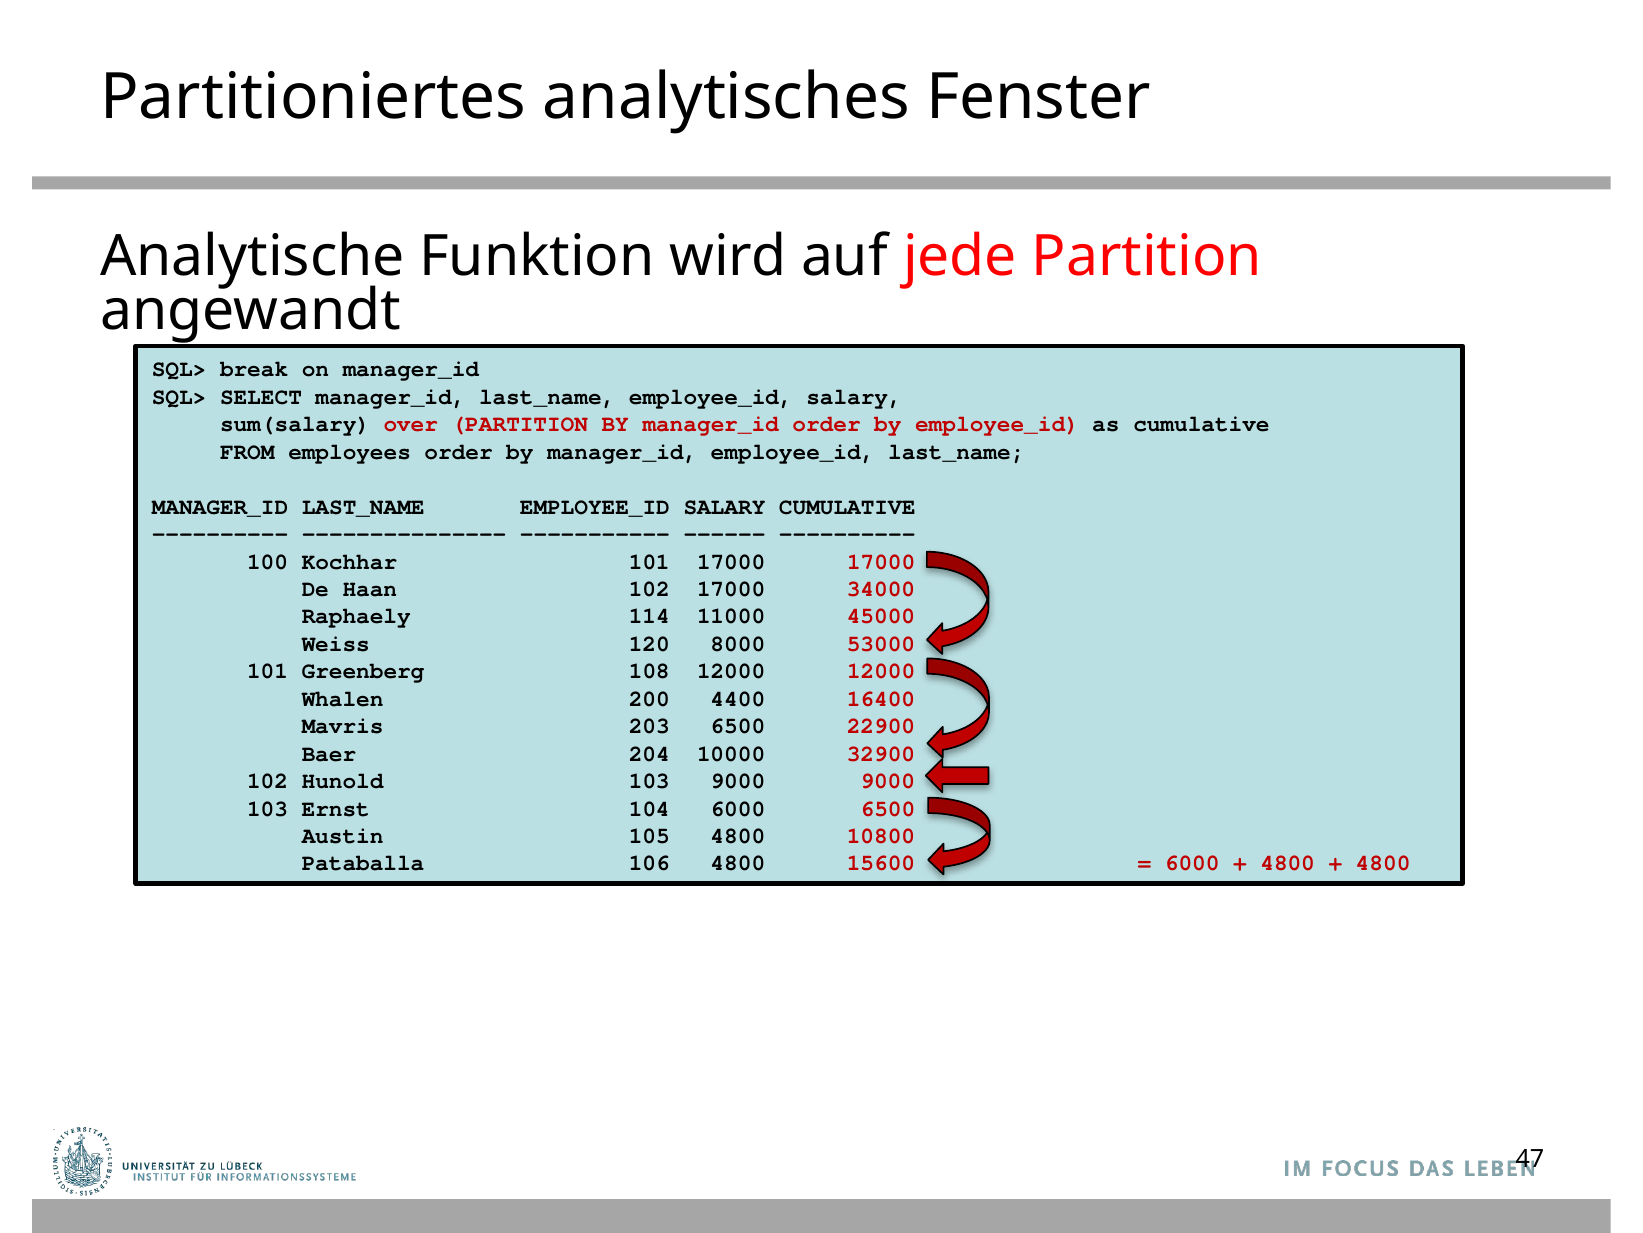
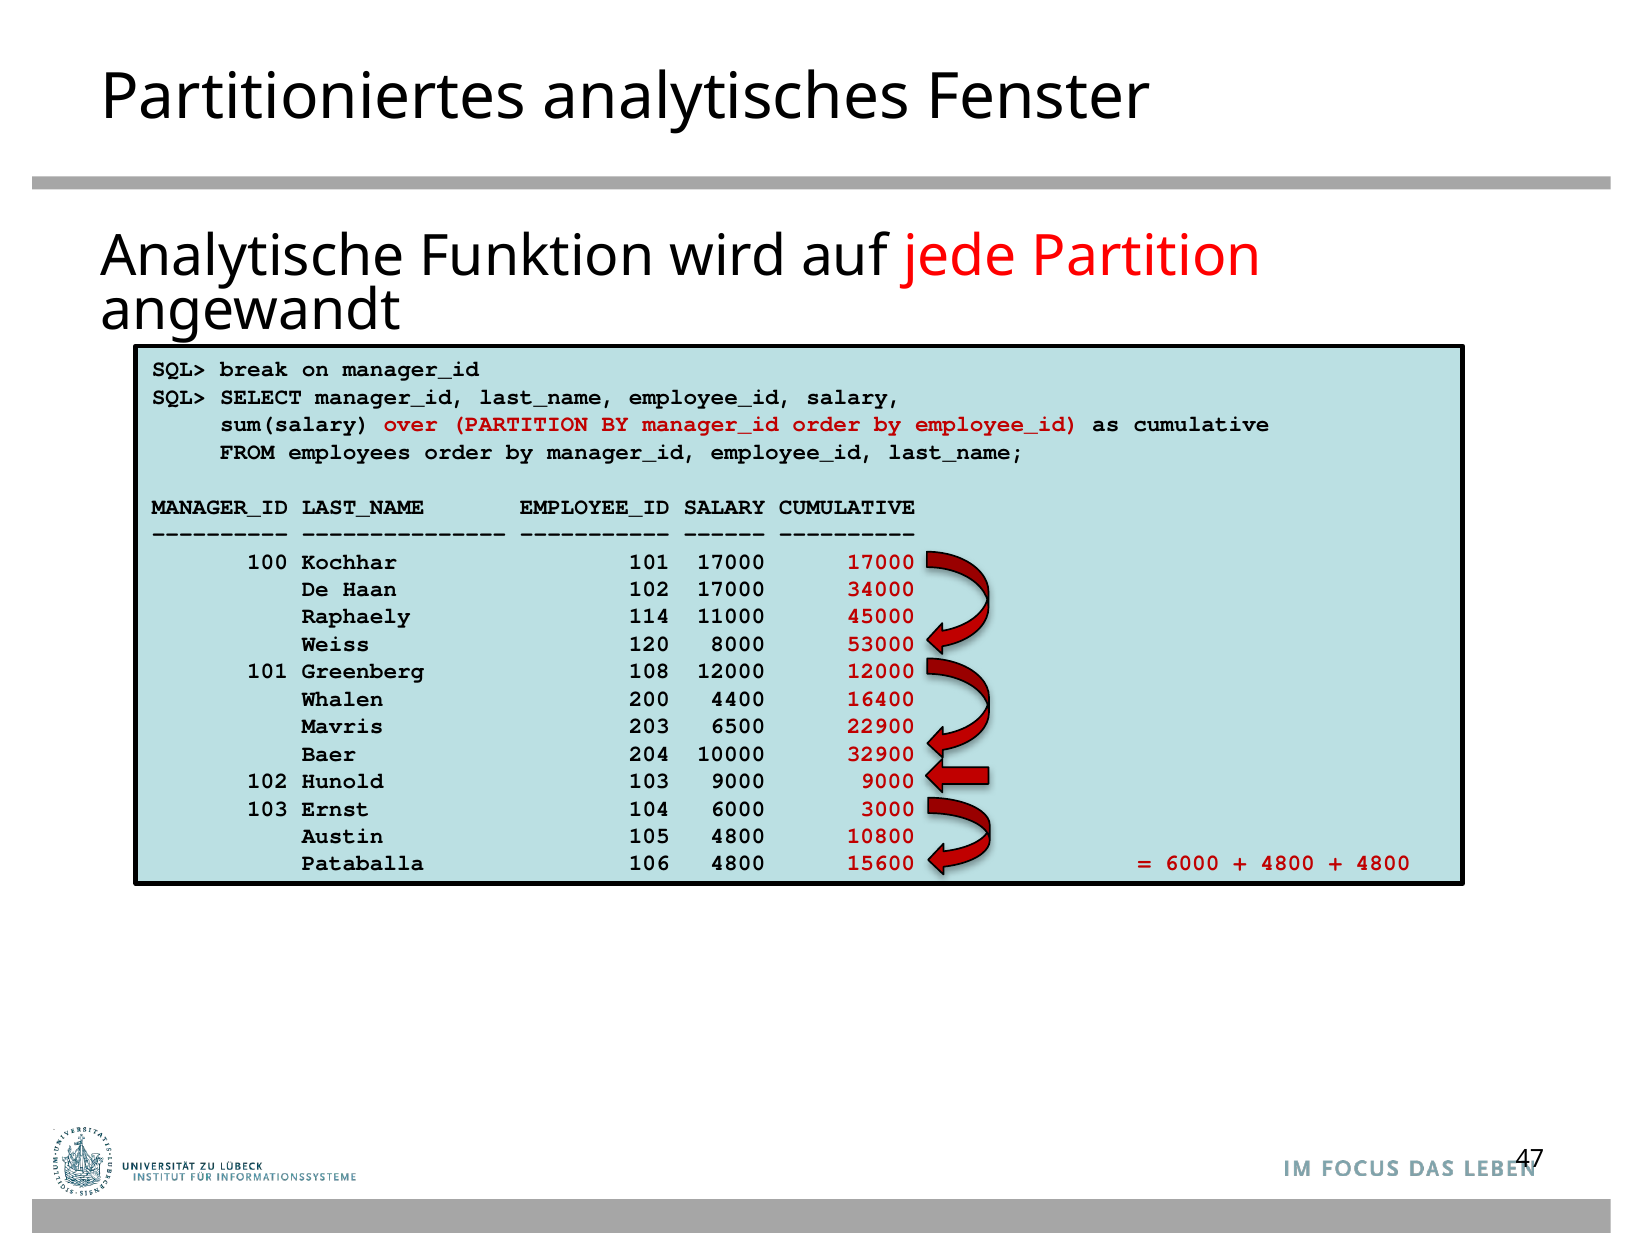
6000 6500: 6500 -> 3000 (888, 808)
